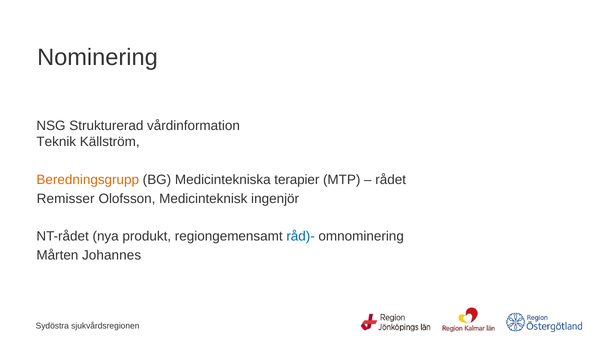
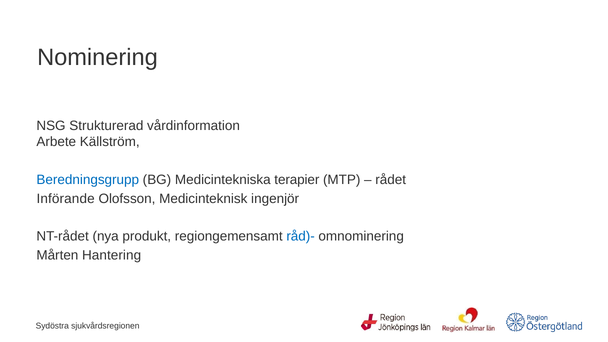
Teknik: Teknik -> Arbete (56, 142)
Beredningsgrupp colour: orange -> blue (88, 180)
Remisser: Remisser -> Införande (66, 199)
Johannes: Johannes -> Hantering (112, 255)
